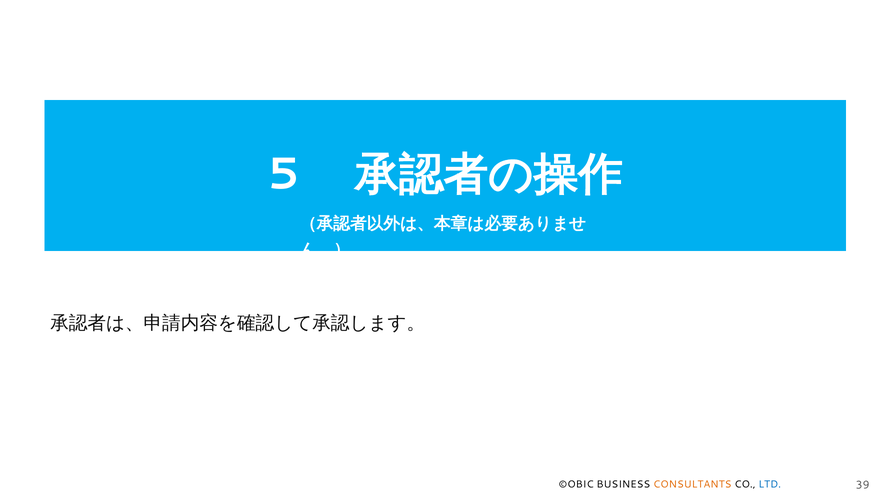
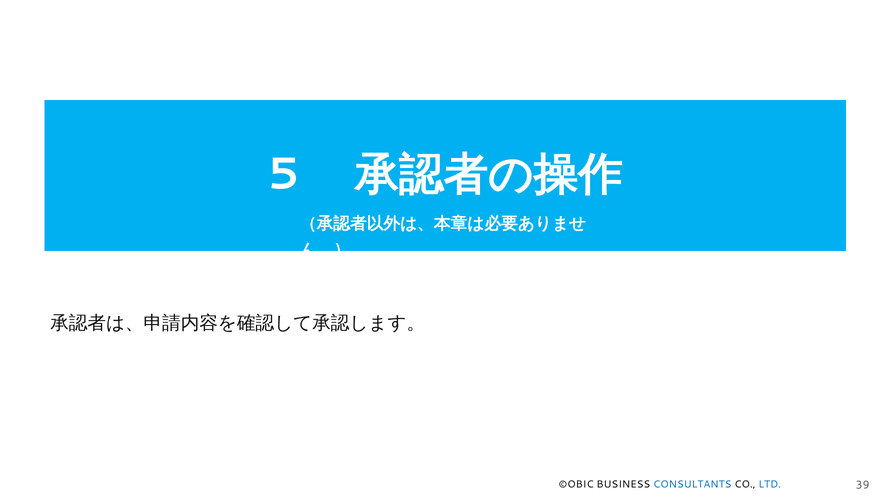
CONSULTANTS colour: orange -> blue (692, 485)
